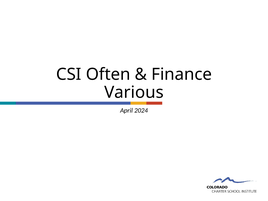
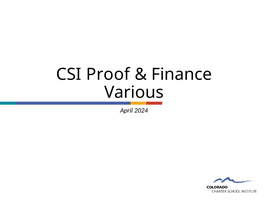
Often: Often -> Proof (108, 74)
